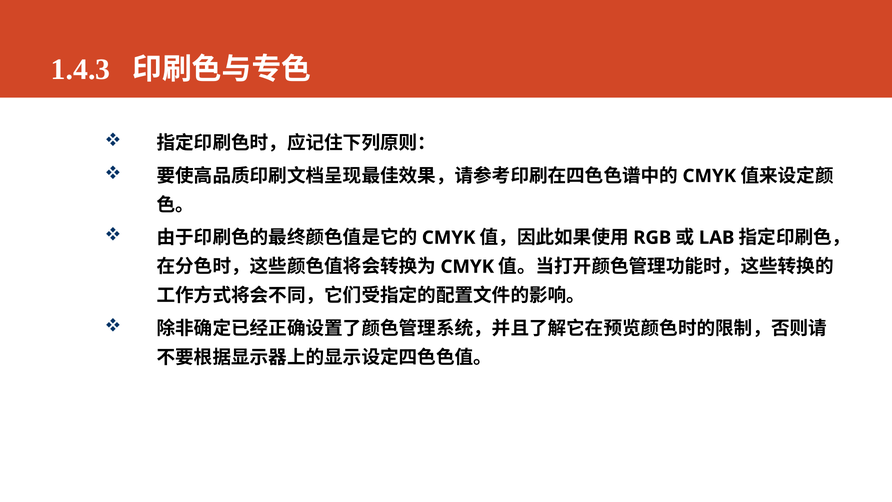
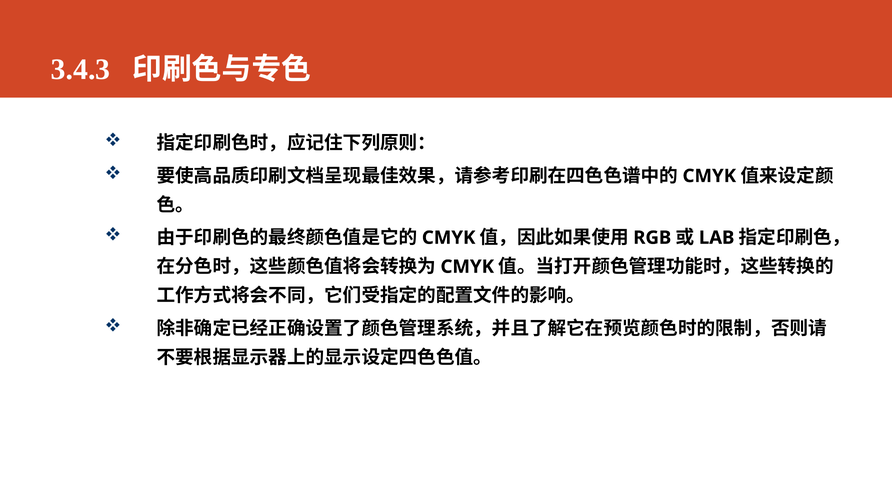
1.4.3: 1.4.3 -> 3.4.3 (81, 69)
